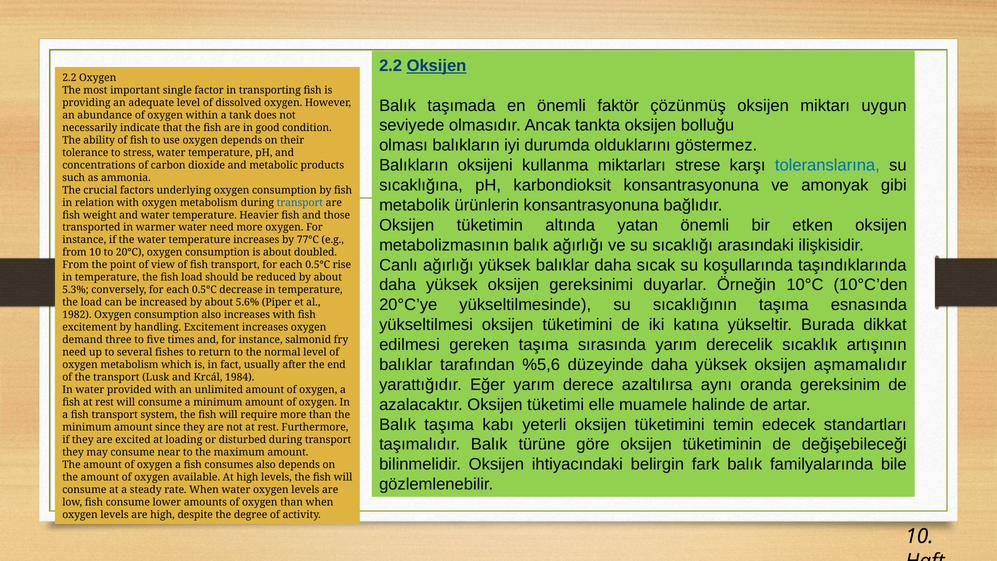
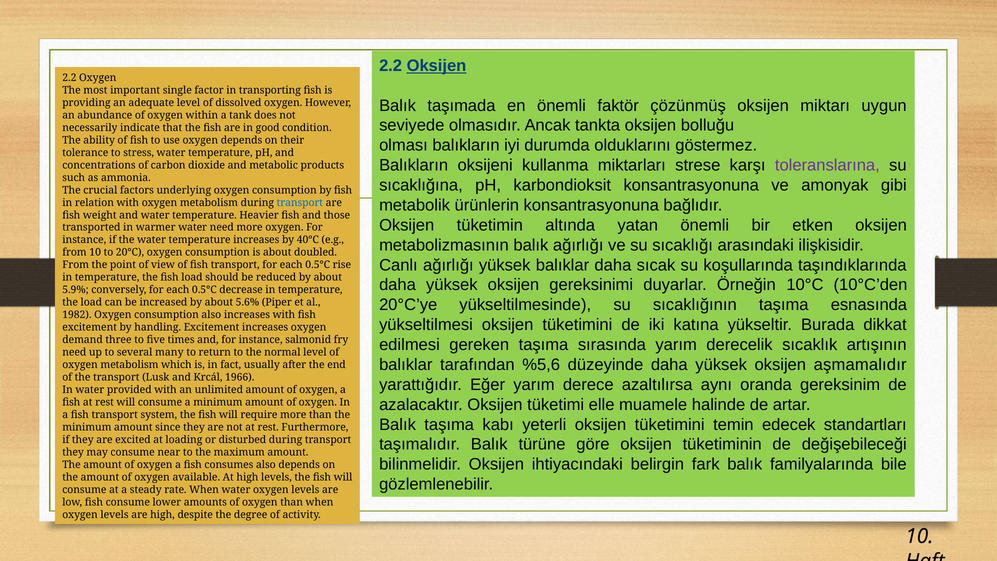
toleranslarına colour: blue -> purple (827, 165)
77°C: 77°C -> 40°C (308, 240)
5.3%: 5.3% -> 5.9% (75, 290)
fishes: fishes -> many (169, 352)
1984: 1984 -> 1966 (240, 377)
